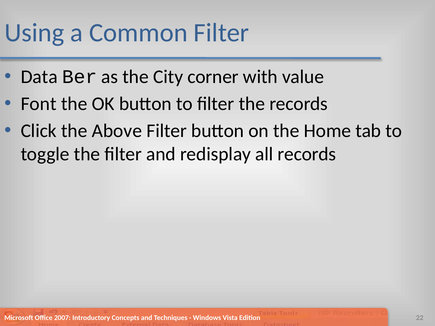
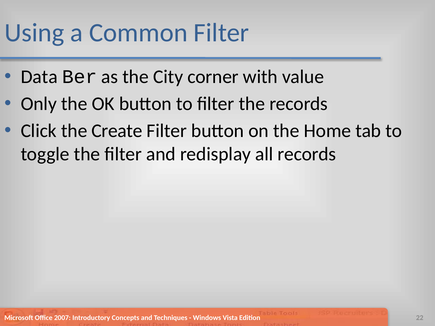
Font: Font -> Only (39, 104)
Above: Above -> Create (117, 131)
